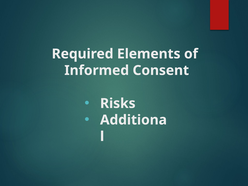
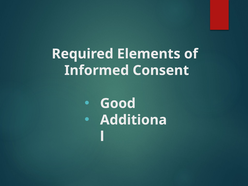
Risks: Risks -> Good (118, 103)
